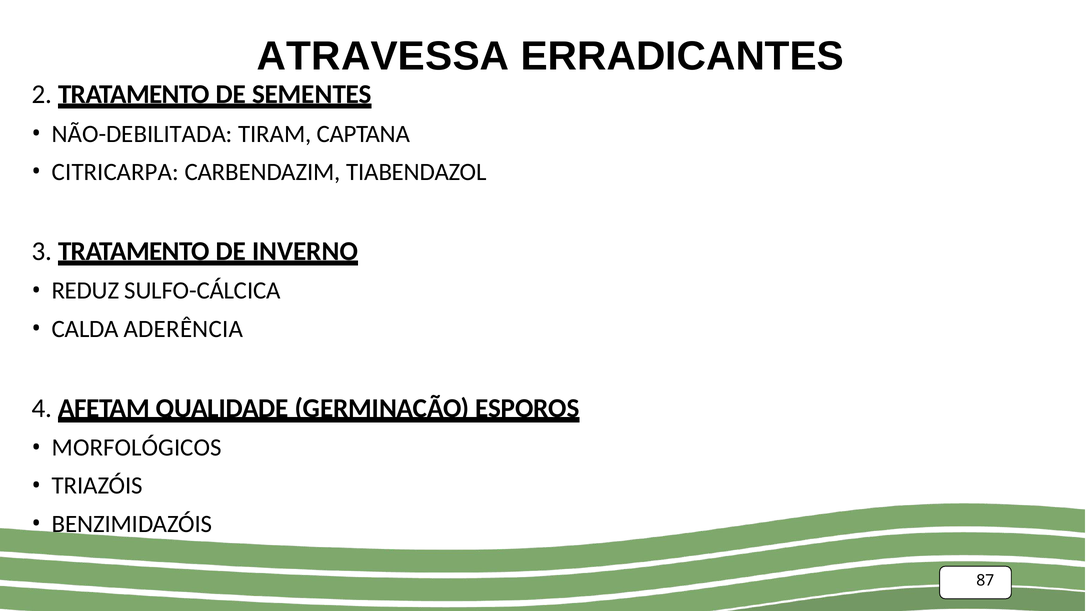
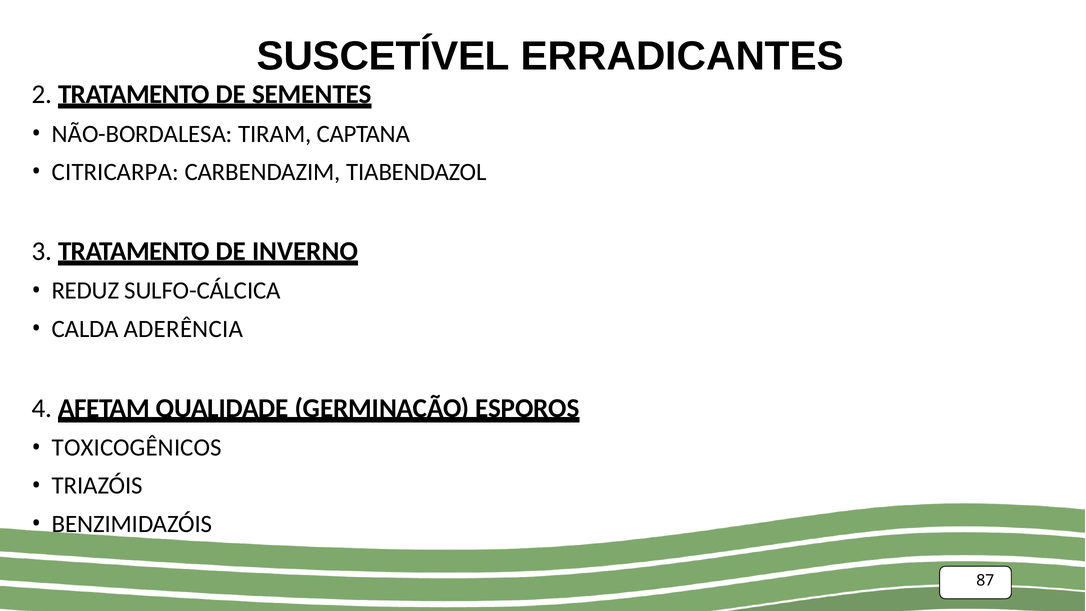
ATRAVESSA: ATRAVESSA -> SUSCETÍVEL (383, 56)
NÃO-DEBILITADA: NÃO-DEBILITADA -> NÃO-BORDALESA (142, 134)
MORFOLÓGICOS: MORFOLÓGICOS -> TOXICOGÊNICOS (137, 448)
